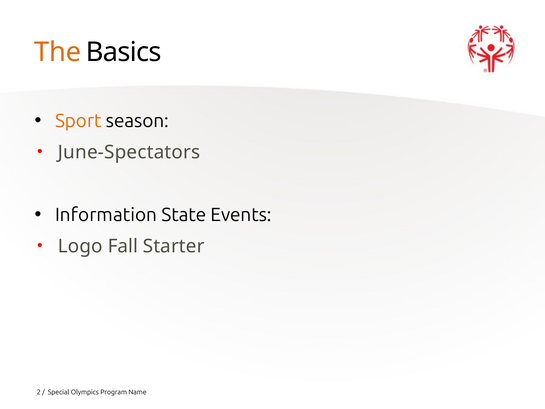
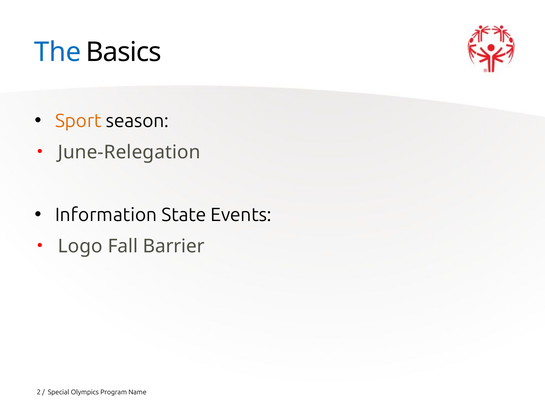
The colour: orange -> blue (58, 52)
June-Spectators: June-Spectators -> June-Relegation (129, 152)
Starter: Starter -> Barrier (174, 246)
